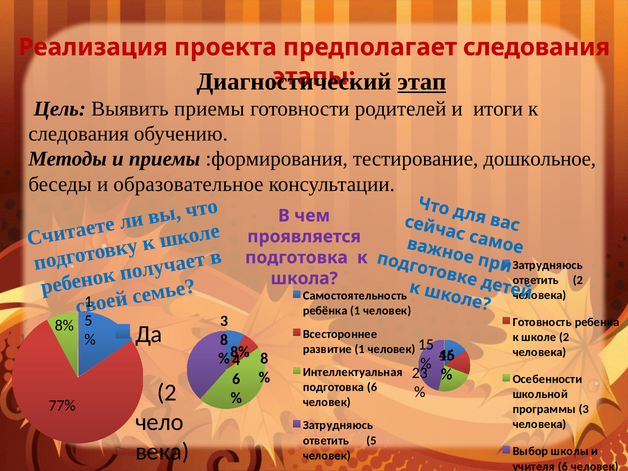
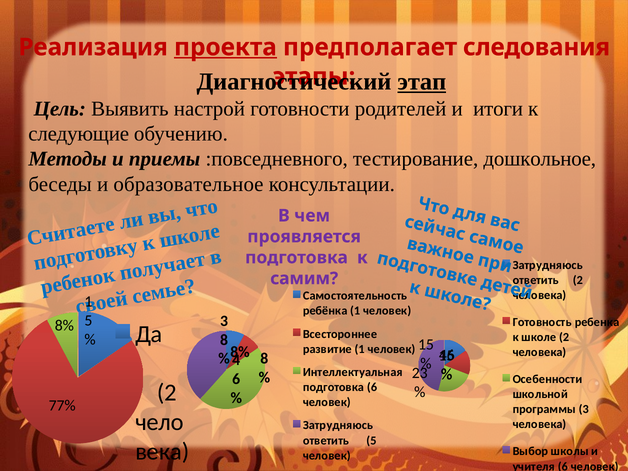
проекта underline: none -> present (225, 47)
Выявить приемы: приемы -> настрой (209, 109)
следования: следования -> следующие (79, 134)
:формирования: :формирования -> :повседневного (277, 159)
школа: школа -> самим (304, 278)
